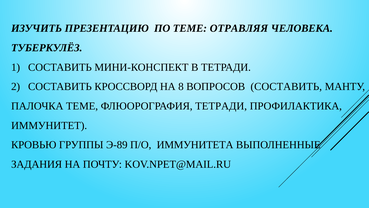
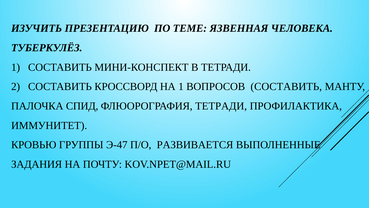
ОТРАВЛЯЯ: ОТРАВЛЯЯ -> ЯЗВЕННАЯ (239, 28)
НА 8: 8 -> 1 (181, 86)
ПАЛОЧКА ТЕМЕ: ТЕМЕ -> СПИД (82, 106)
Э-89: Э-89 -> Э-47 (117, 145)
ИММУНИТЕТА: ИММУНИТЕТА -> РАЗВИВАЕТСЯ (195, 145)
